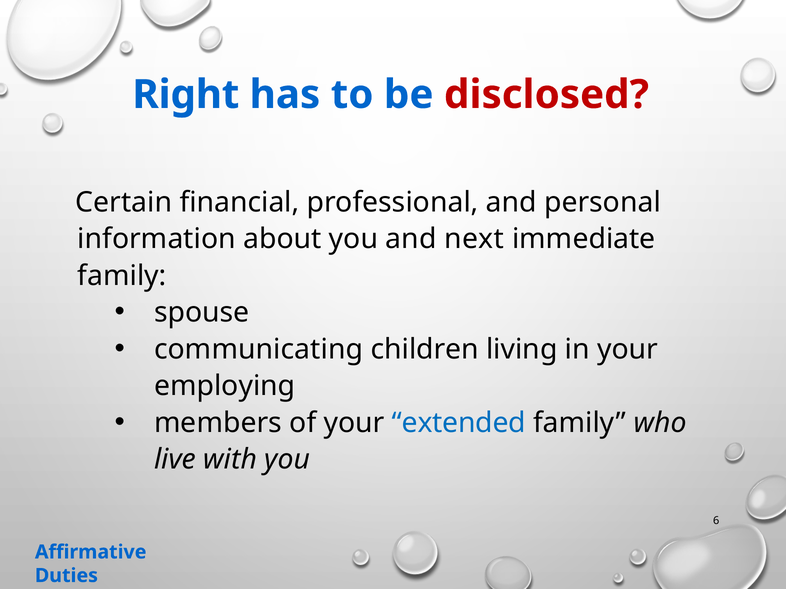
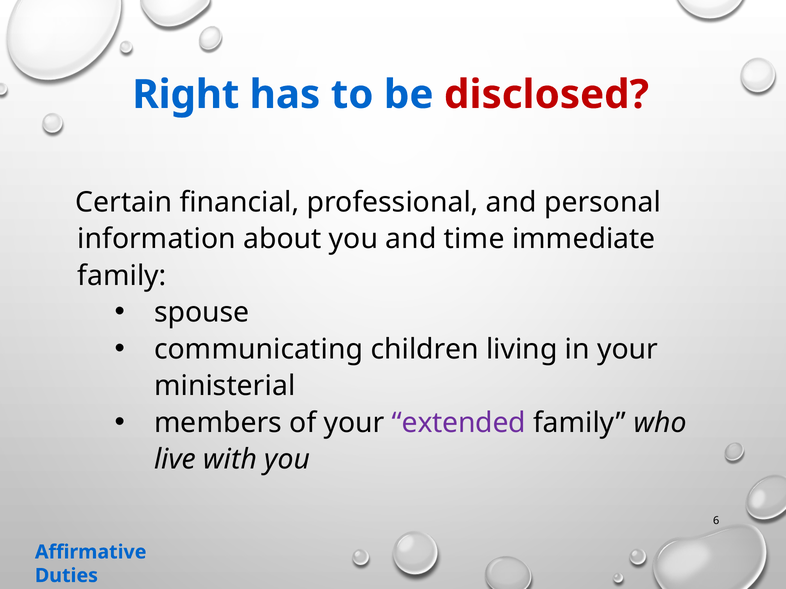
next: next -> time (474, 239)
employing: employing -> ministerial (225, 386)
extended colour: blue -> purple (459, 423)
